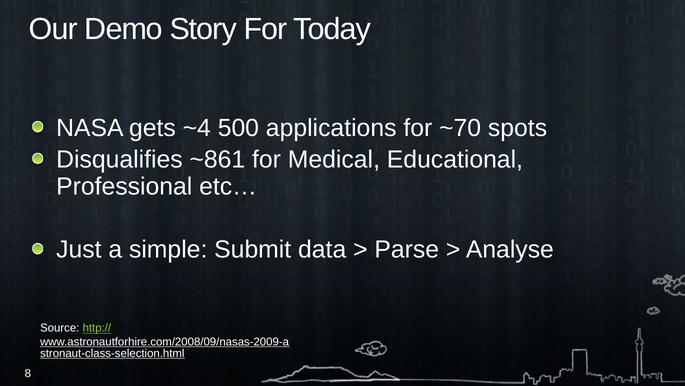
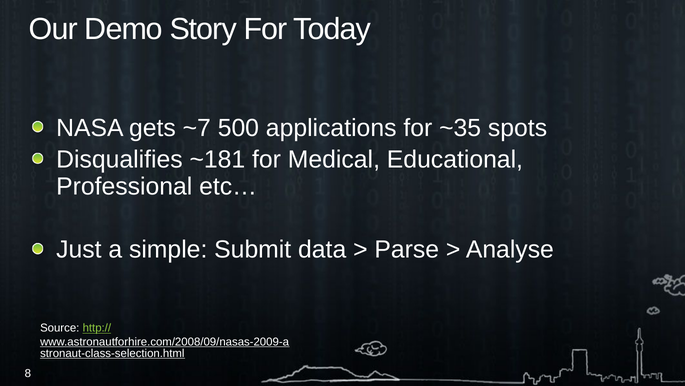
~4: ~4 -> ~7 (197, 128)
~70: ~70 -> ~35 (460, 128)
~861: ~861 -> ~181 (217, 159)
